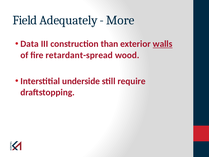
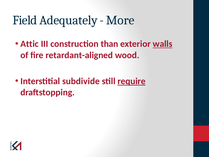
Data: Data -> Attic (30, 44)
retardant-spread: retardant-spread -> retardant-aligned (79, 55)
underside: underside -> subdivide (81, 81)
require underline: none -> present (132, 81)
